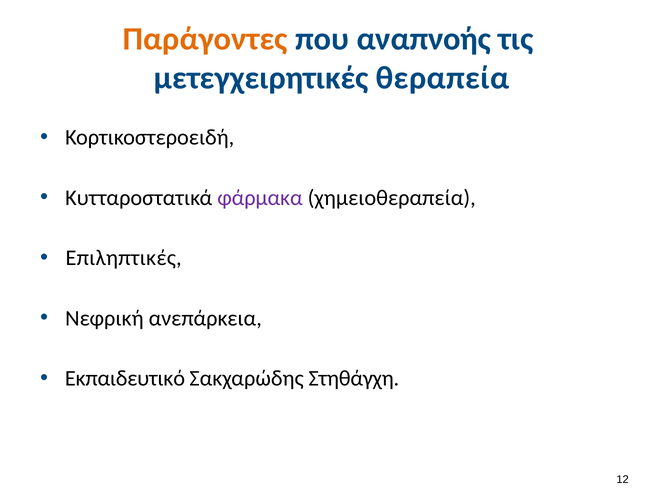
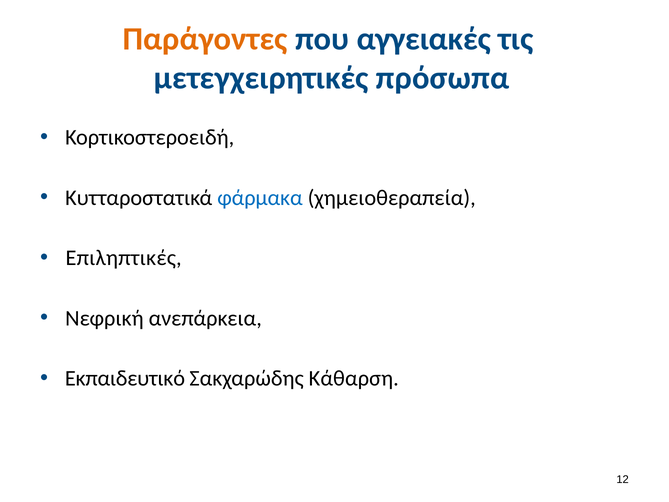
αναπνοής: αναπνοής -> αγγειακές (424, 39)
θεραπεία: θεραπεία -> πρόσωπα (443, 78)
φάρμακα colour: purple -> blue (260, 198)
Στηθάγχη: Στηθάγχη -> Κάθαρση (354, 378)
